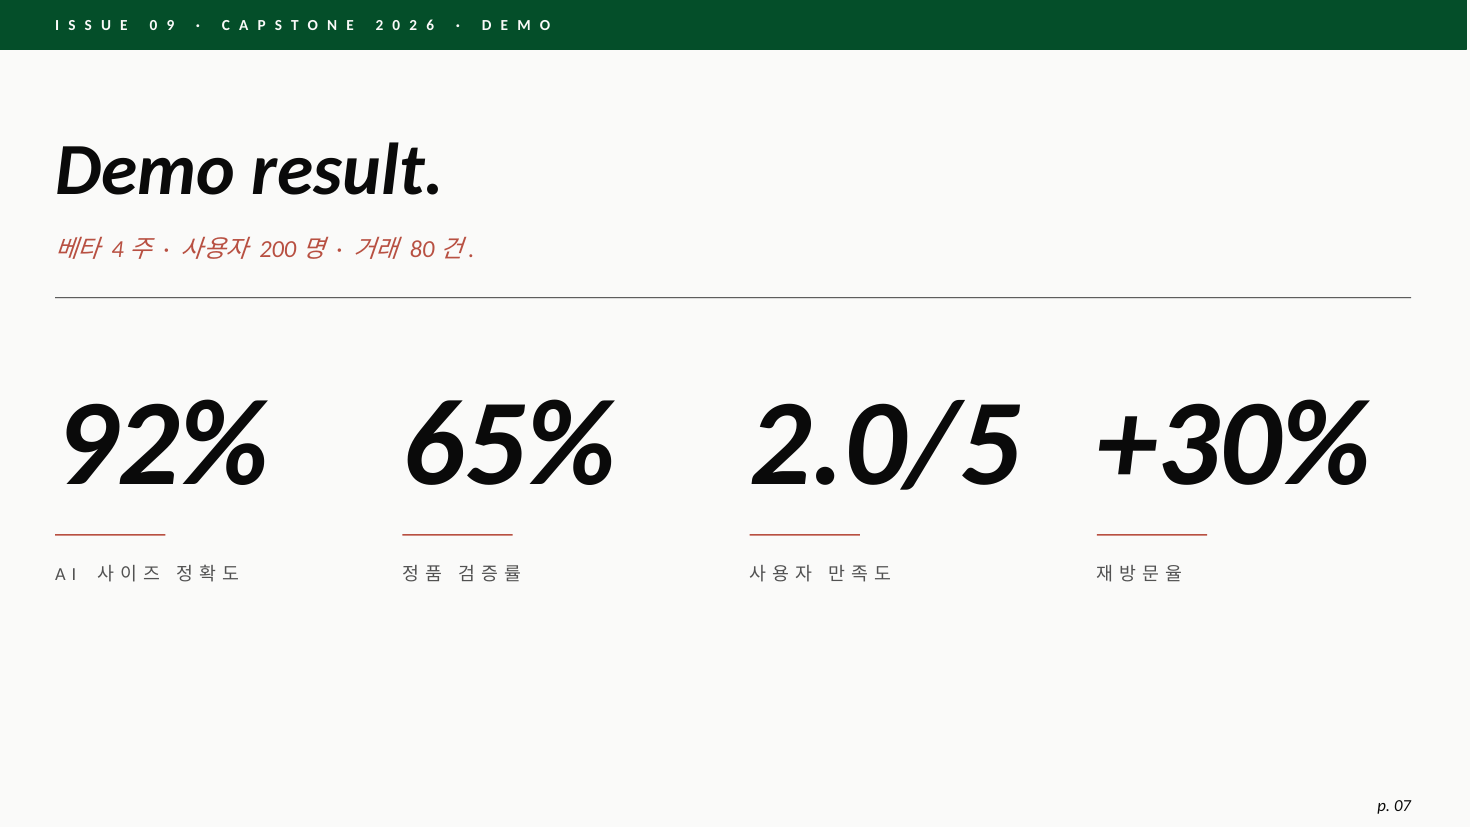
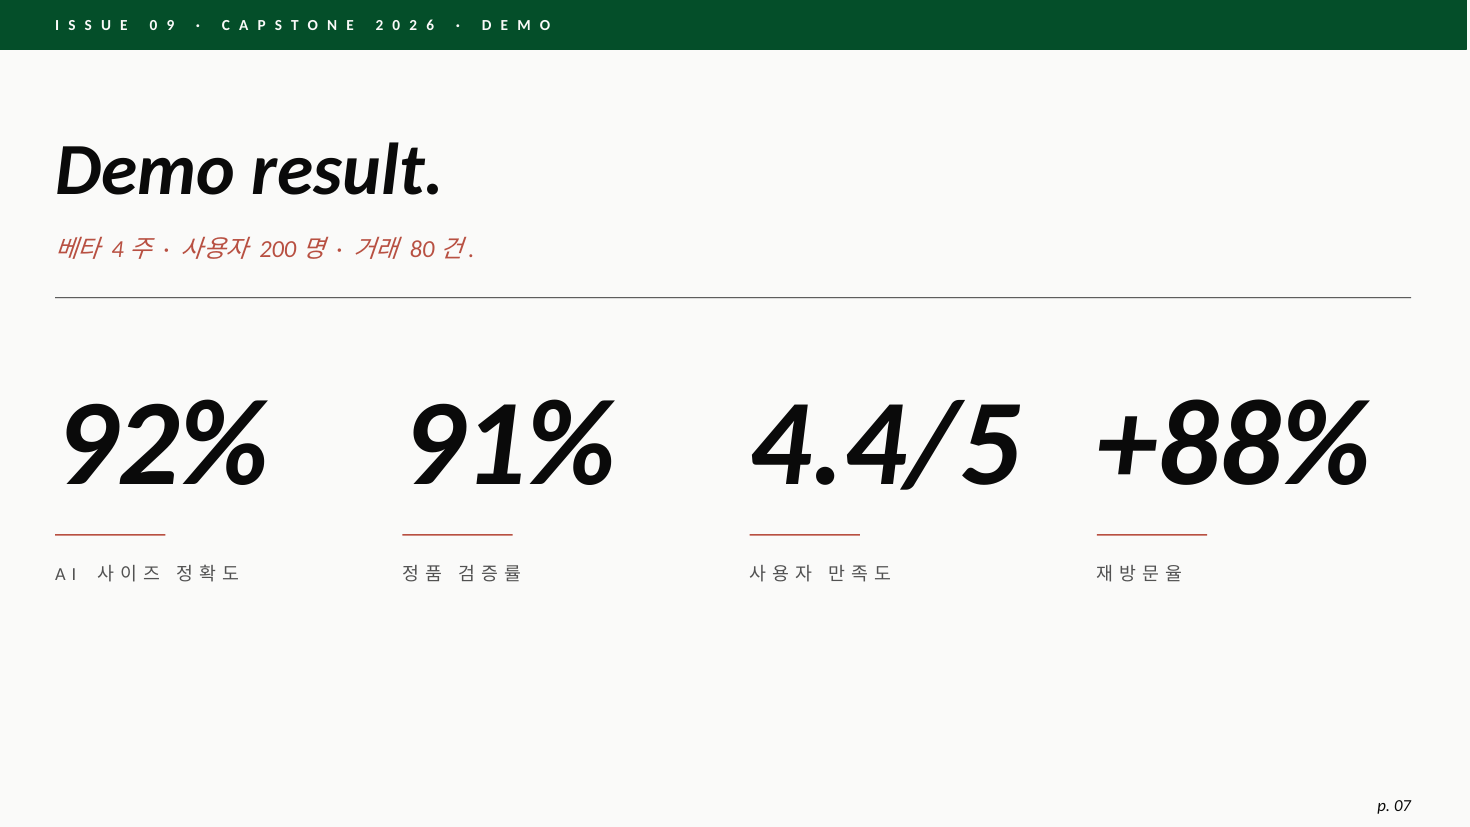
65%: 65% -> 91% (509, 444)
2.0/5: 2.0/5 -> 4.4/5 (886, 444)
+30%: +30% -> +88% (1234, 444)
